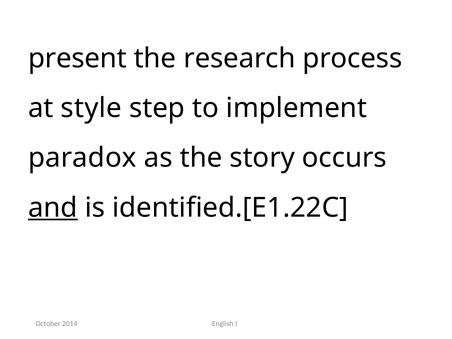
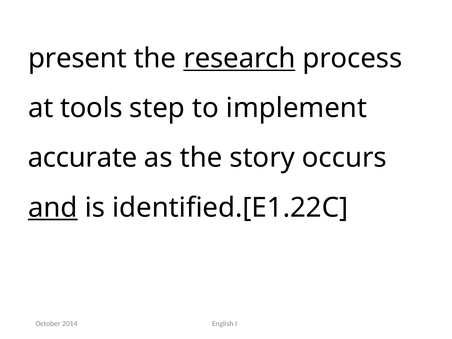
research underline: none -> present (239, 58)
style: style -> tools (91, 108)
paradox: paradox -> accurate (82, 158)
